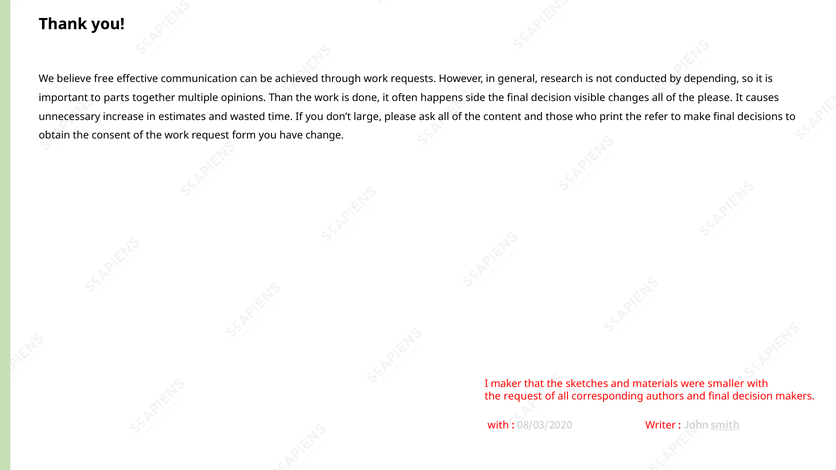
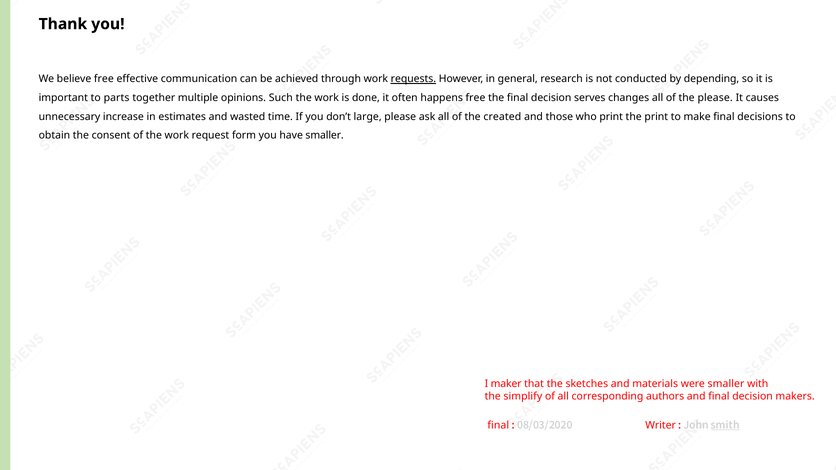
requests underline: none -> present (413, 79)
Than: Than -> Such (281, 98)
happens side: side -> free (475, 98)
visible: visible -> serves (590, 98)
content: content -> created (502, 117)
the refer: refer -> print (656, 117)
have change: change -> smaller (325, 135)
the request: request -> simplify (523, 396)
with: with -> final (498, 425)
